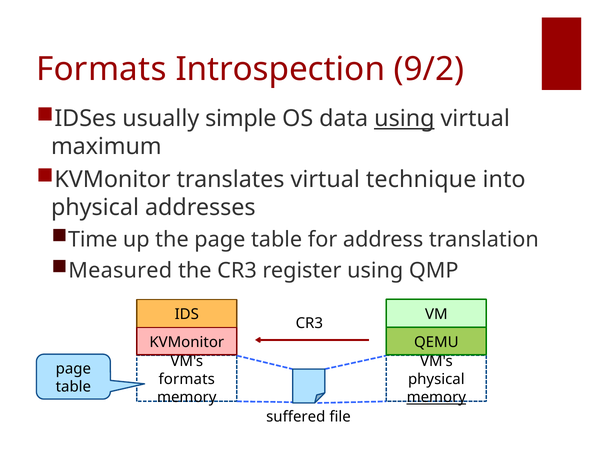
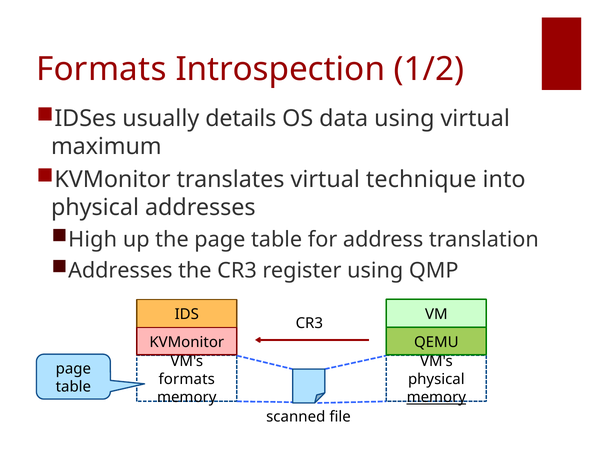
9/2: 9/2 -> 1/2 (429, 69)
simple: simple -> details (241, 119)
using underline: present -> none (404, 119)
Time: Time -> High (93, 240)
Measured: Measured -> Addresses (120, 271)
suffered: suffered -> scanned (296, 417)
